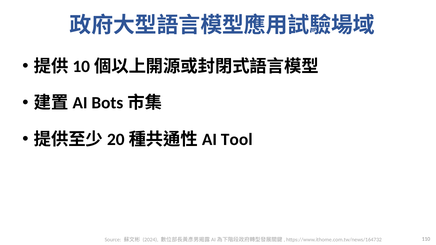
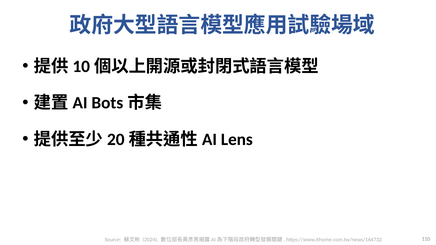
Tool: Tool -> Lens (237, 140)
